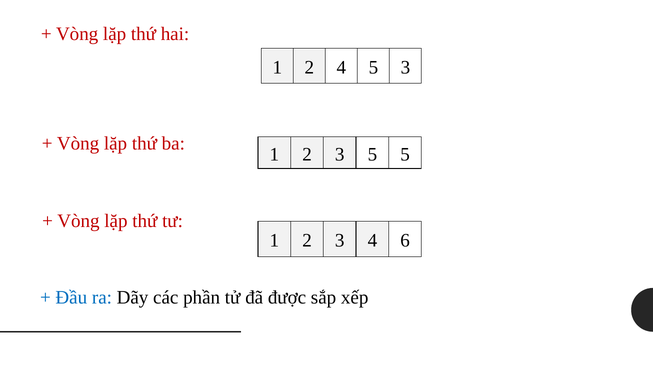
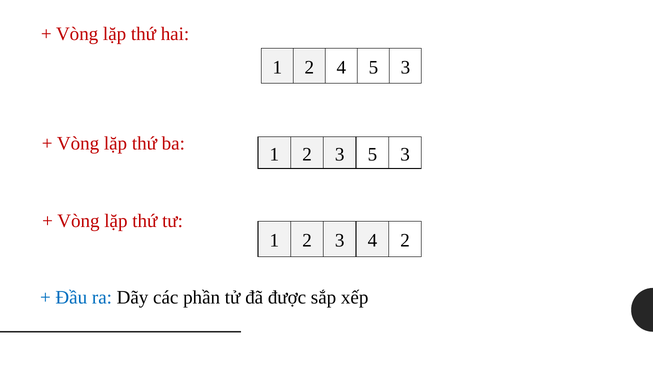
3 5 5: 5 -> 3 (405, 155)
4 6: 6 -> 2 (405, 241)
